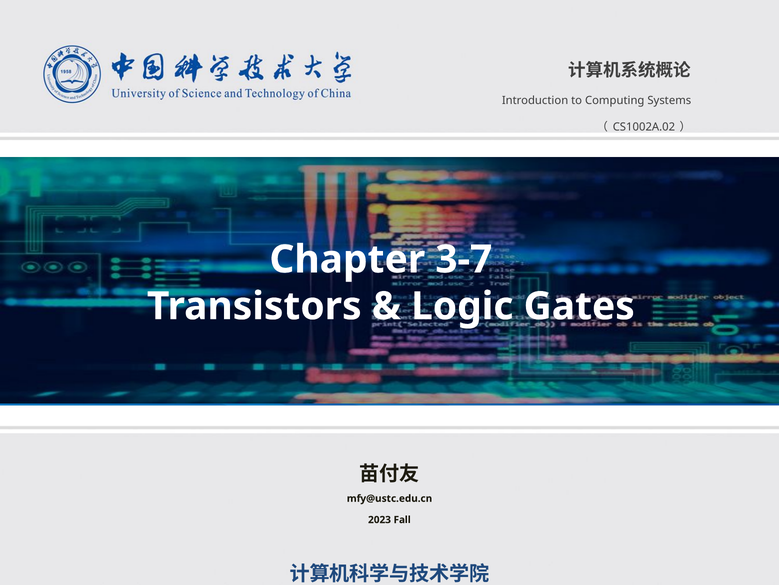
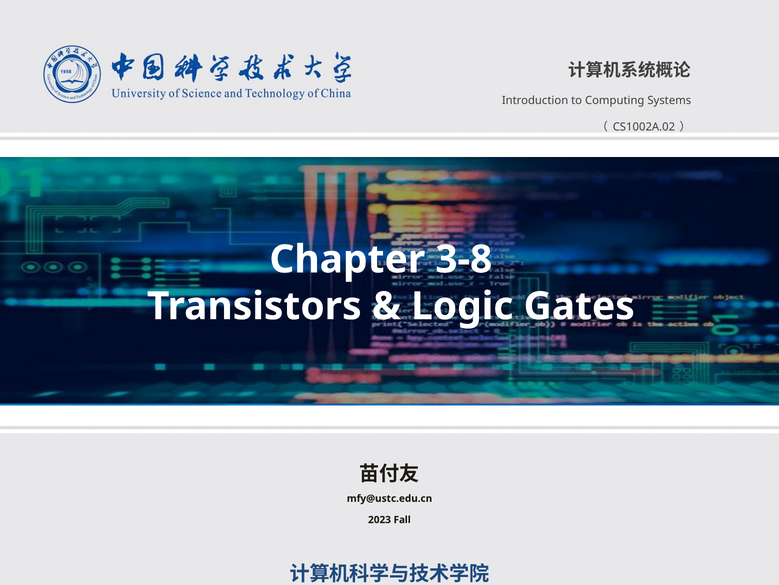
3-7: 3-7 -> 3-8 (464, 259)
